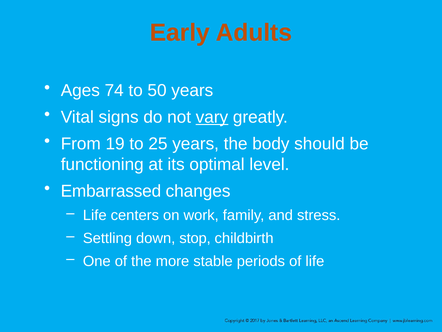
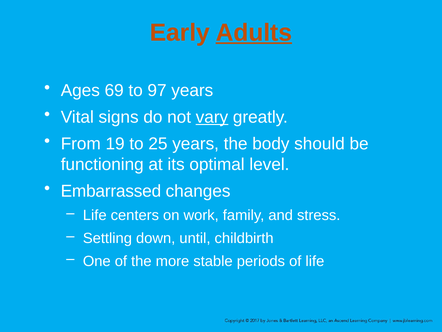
Adults underline: none -> present (254, 33)
74: 74 -> 69 (114, 90)
50: 50 -> 97 (157, 90)
stop: stop -> until (195, 238)
